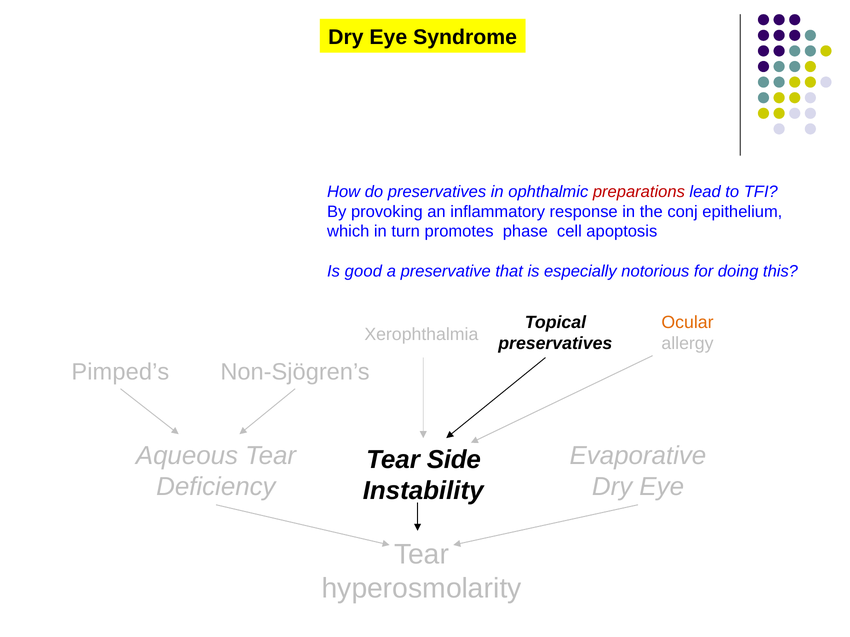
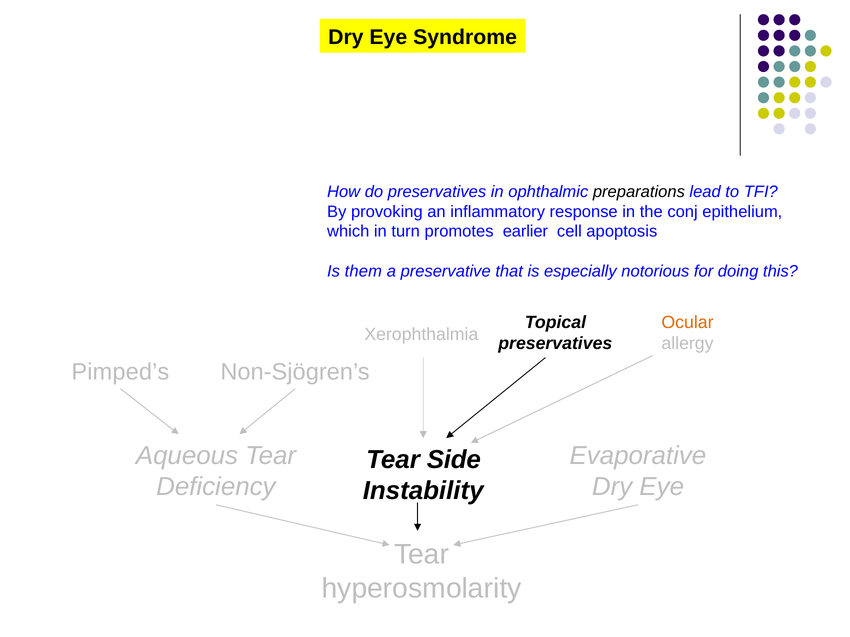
preparations colour: red -> black (639, 192)
phase: phase -> earlier (525, 232)
good: good -> them (363, 271)
